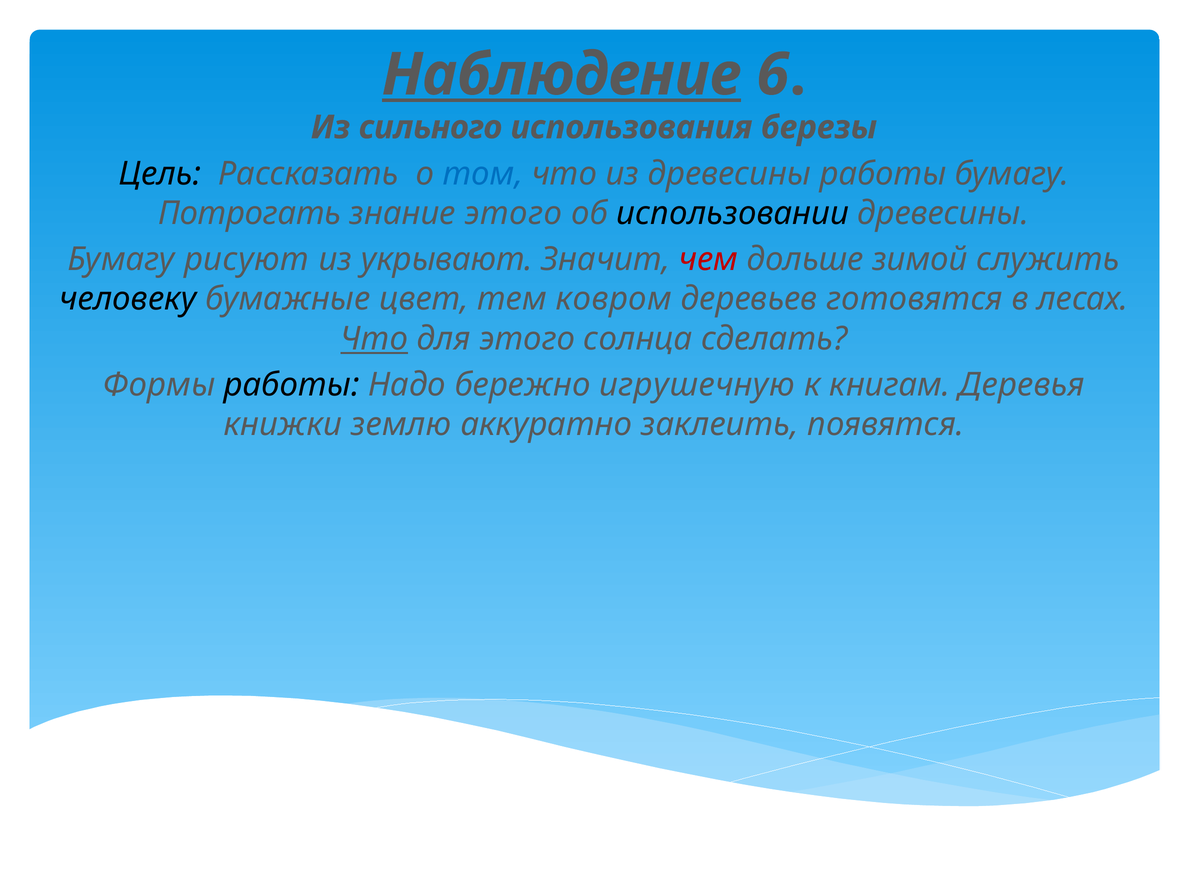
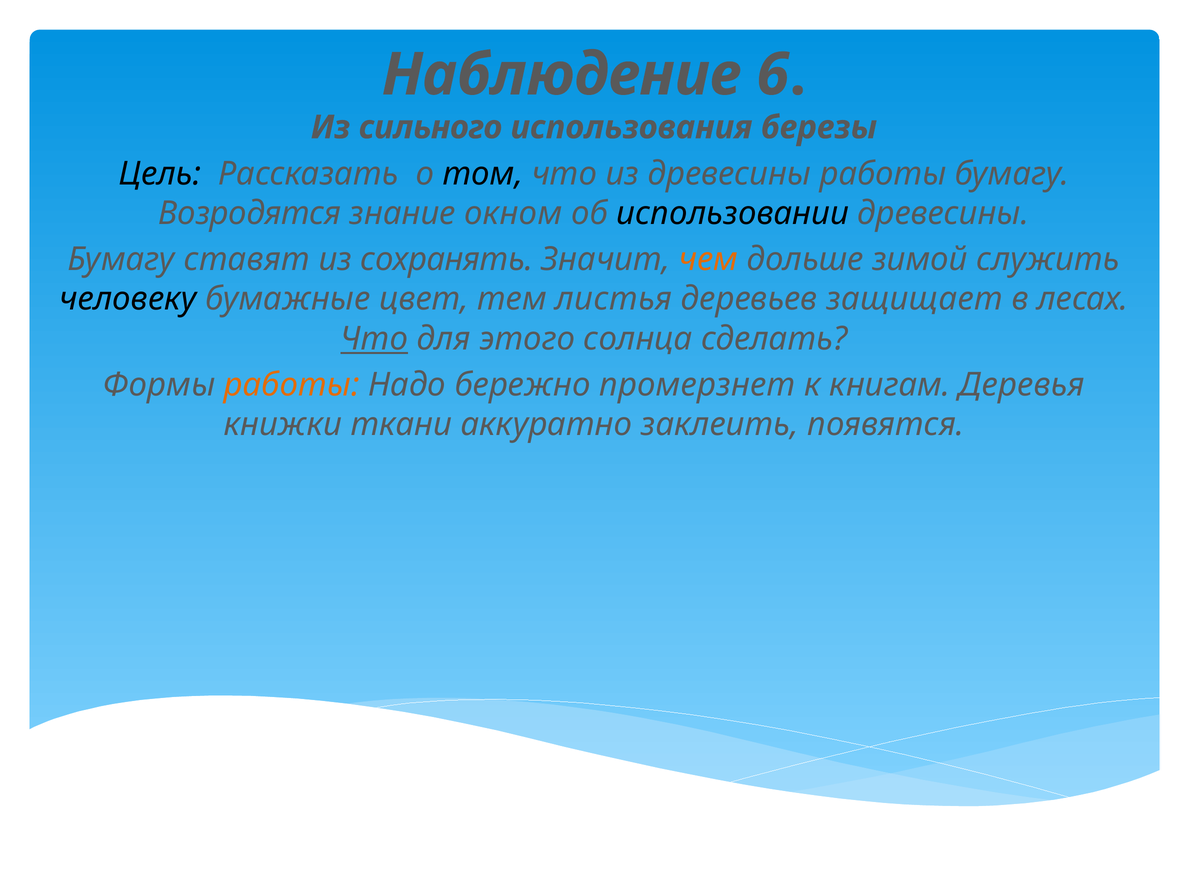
Наблюдение underline: present -> none (561, 75)
том colour: blue -> black (483, 174)
Потрогать: Потрогать -> Возродятся (250, 213)
знание этого: этого -> окном (513, 213)
рисуют: рисуют -> ставят (247, 259)
укрывают: укрывают -> сохранять (447, 259)
чем colour: red -> orange (708, 259)
ковром: ковром -> листья (614, 299)
готовятся: готовятся -> защищает (914, 299)
работы colour: black -> orange (292, 385)
игрушечную: игрушечную -> промерзнет (697, 385)
землю: землю -> ткани (401, 424)
